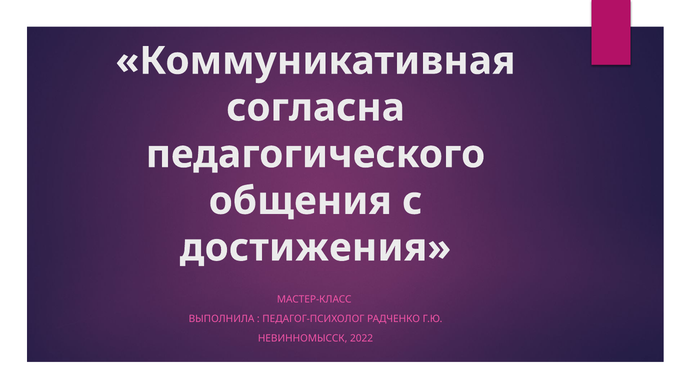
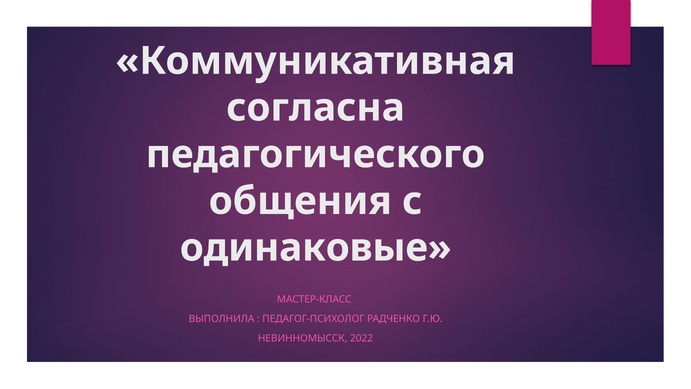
достижения: достижения -> одинаковые (316, 248)
